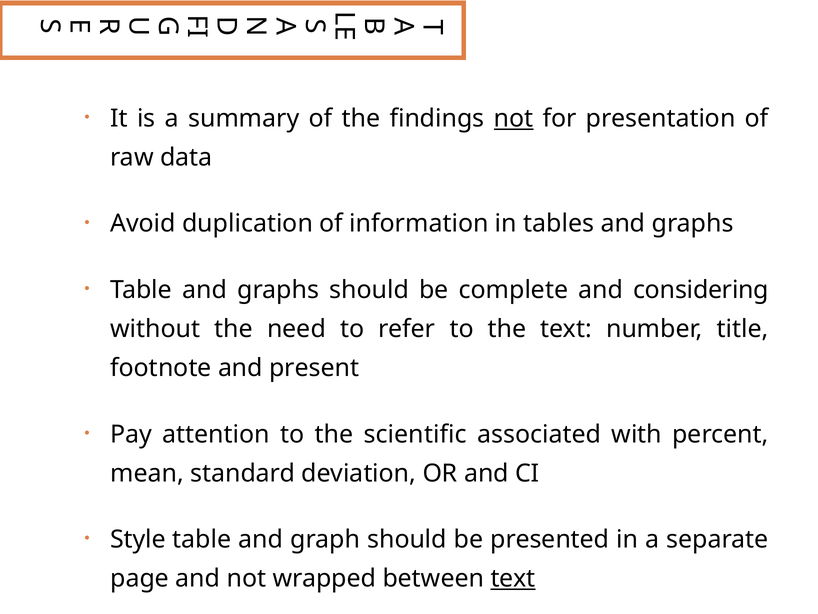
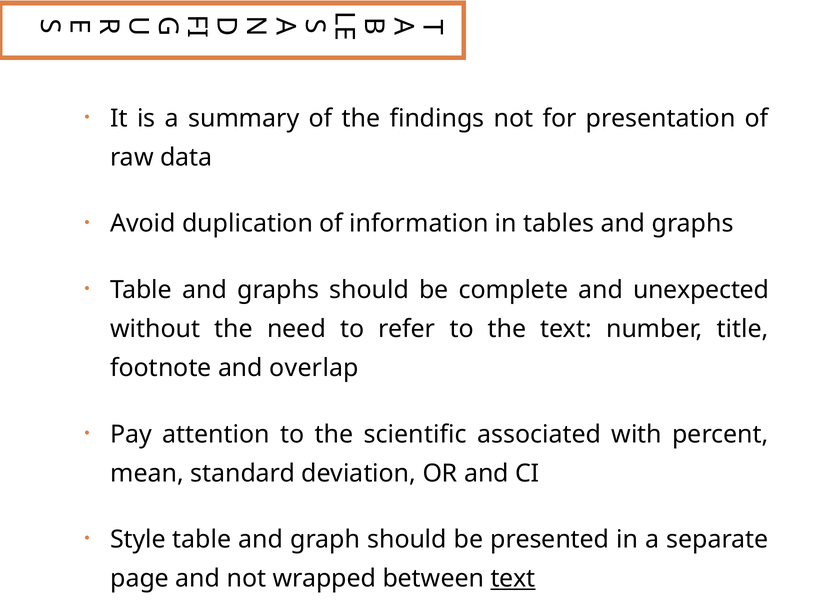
not underline: present -> none (514, 118)
considering: considering -> unexpected (701, 290)
present: present -> overlap (314, 368)
